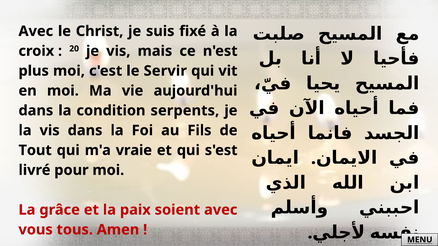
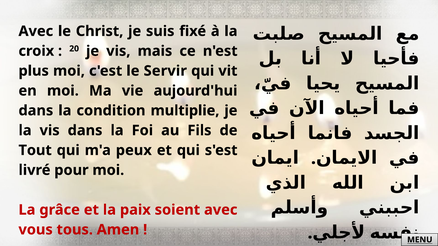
serpents: serpents -> multiplie (185, 111)
vraie: vraie -> peux (134, 150)
